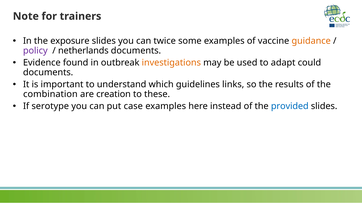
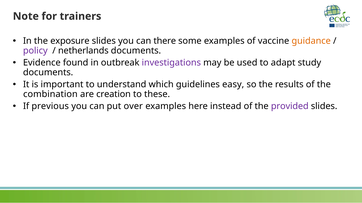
twice: twice -> there (165, 41)
investigations colour: orange -> purple (171, 63)
could: could -> study (309, 63)
links: links -> easy (233, 85)
serotype: serotype -> previous (50, 107)
case: case -> over (133, 107)
provided colour: blue -> purple (290, 107)
